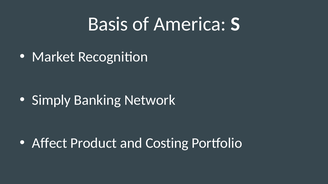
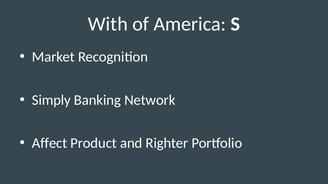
Basis: Basis -> With (108, 24)
Costing: Costing -> Righter (167, 143)
